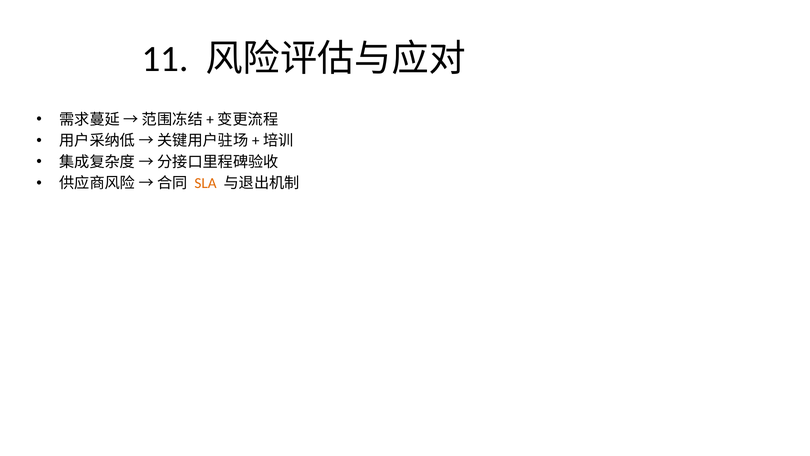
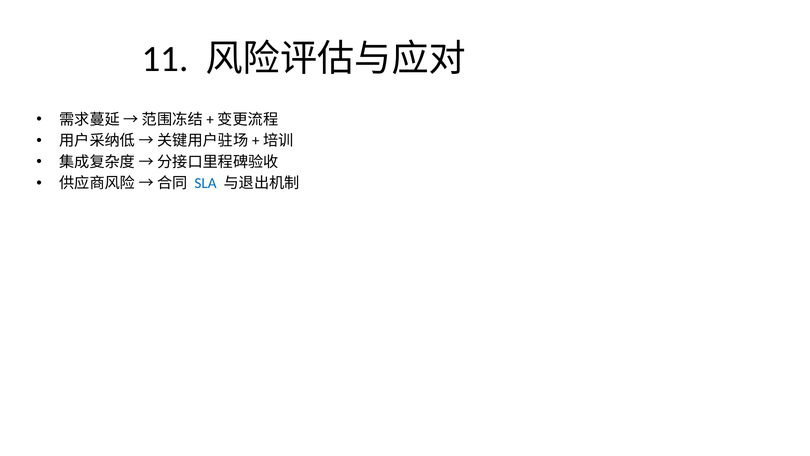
SLA colour: orange -> blue (206, 183)
